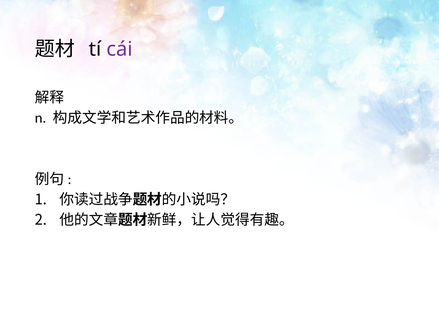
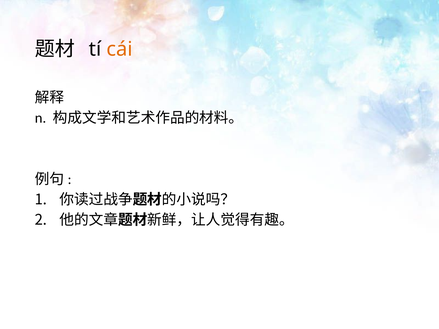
cái colour: purple -> orange (120, 49)
